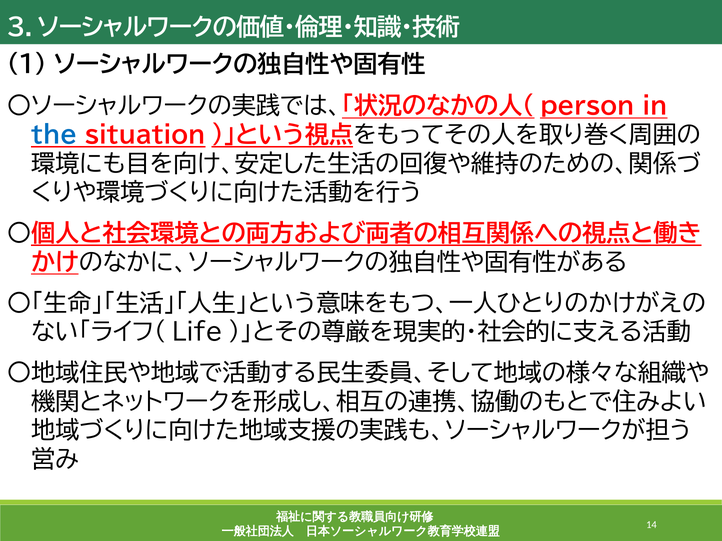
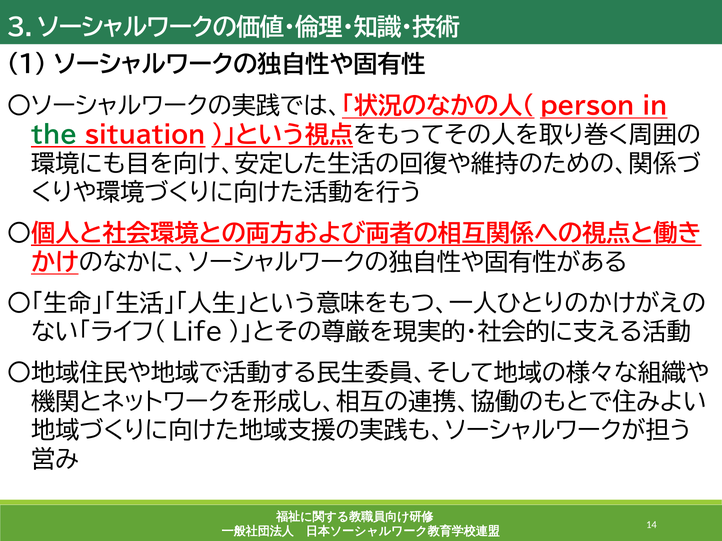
the colour: blue -> green (54, 135)
